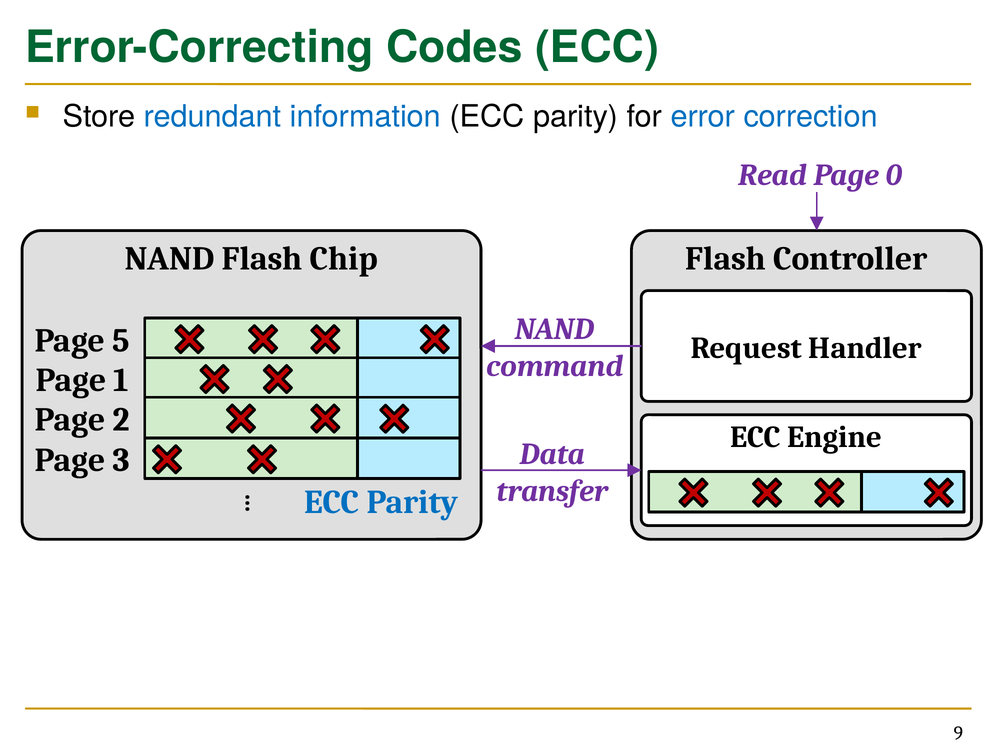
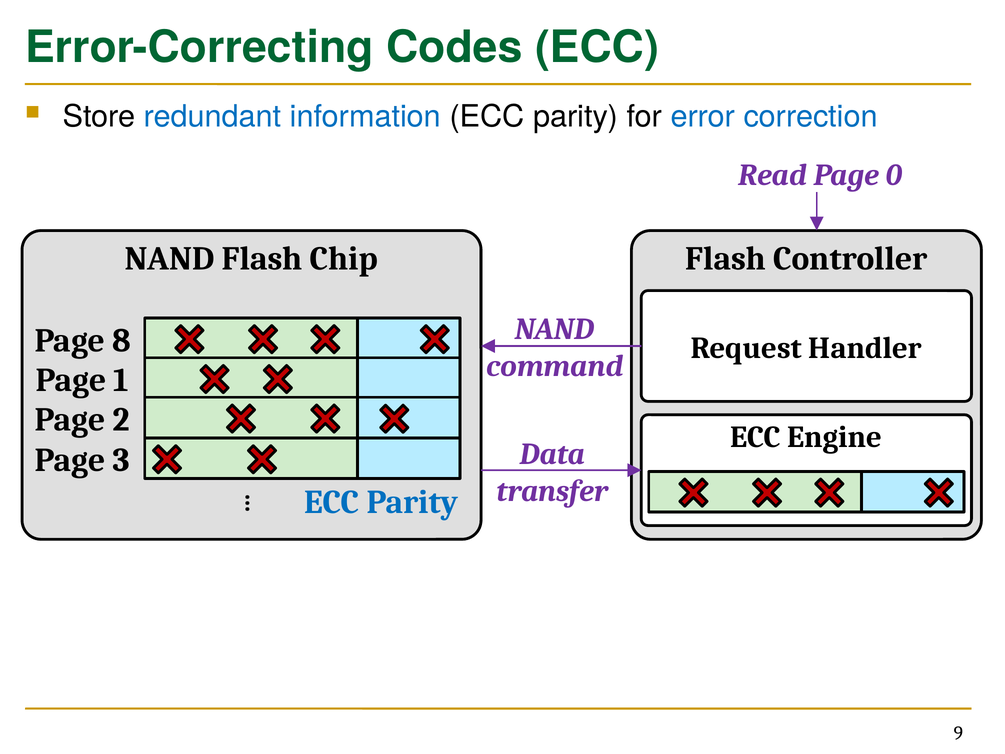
5: 5 -> 8 (121, 340)
